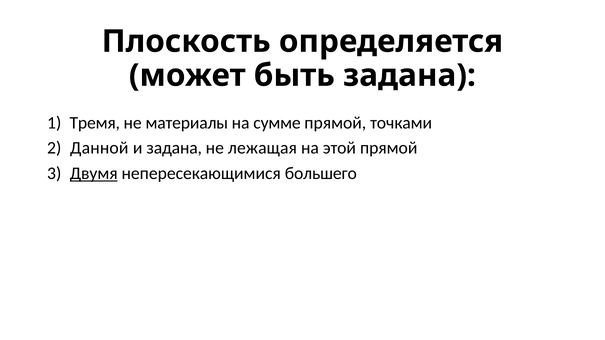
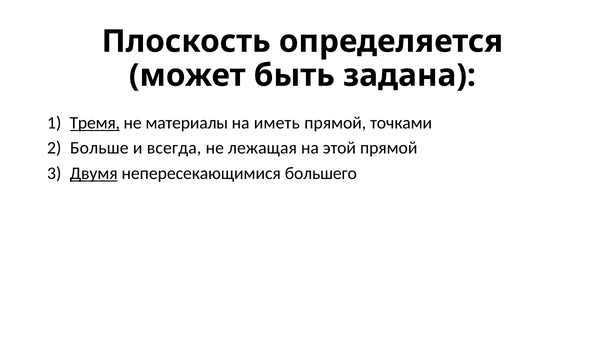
Тремя underline: none -> present (95, 123)
сумме: сумме -> иметь (277, 123)
Данной: Данной -> Больше (99, 148)
и задана: задана -> всегда (174, 148)
